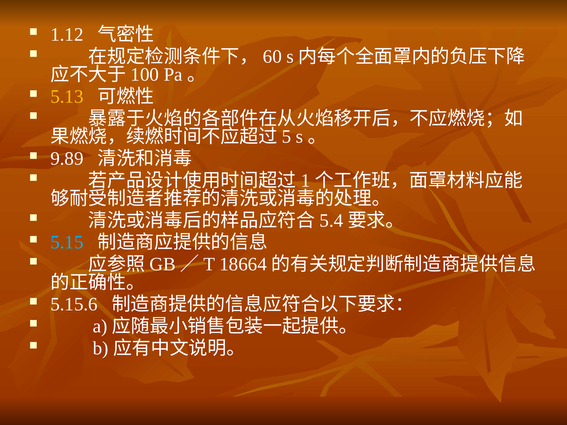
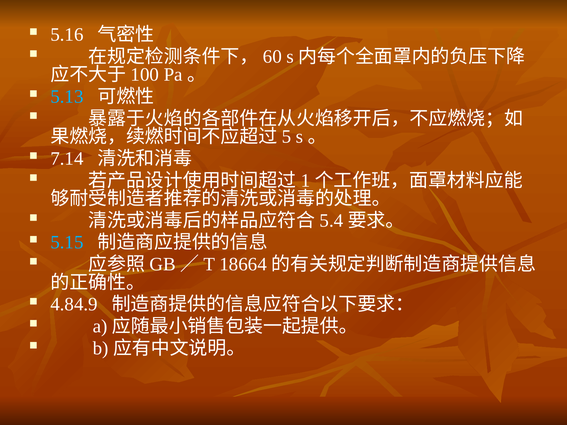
1.12: 1.12 -> 5.16 (67, 35)
5.13 colour: yellow -> light blue (67, 97)
9.89: 9.89 -> 7.14 (67, 159)
5.15.6: 5.15.6 -> 4.84.9 (74, 305)
